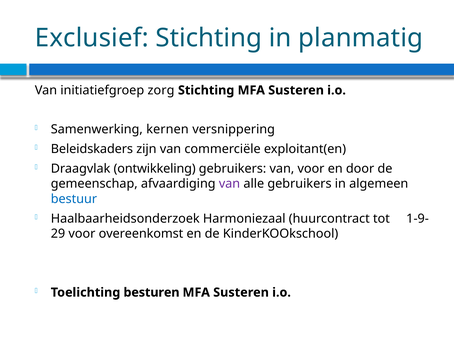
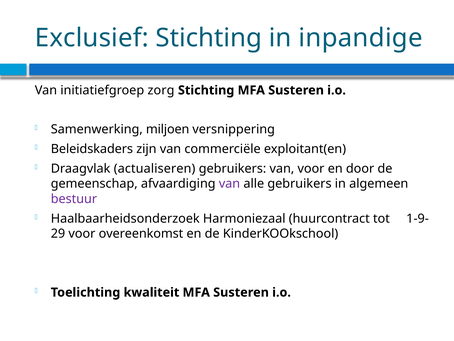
planmatig: planmatig -> inpandige (361, 38)
kernen: kernen -> miljoen (168, 129)
ontwikkeling: ontwikkeling -> actualiseren (155, 168)
bestuur colour: blue -> purple (74, 199)
besturen: besturen -> kwaliteit (151, 292)
